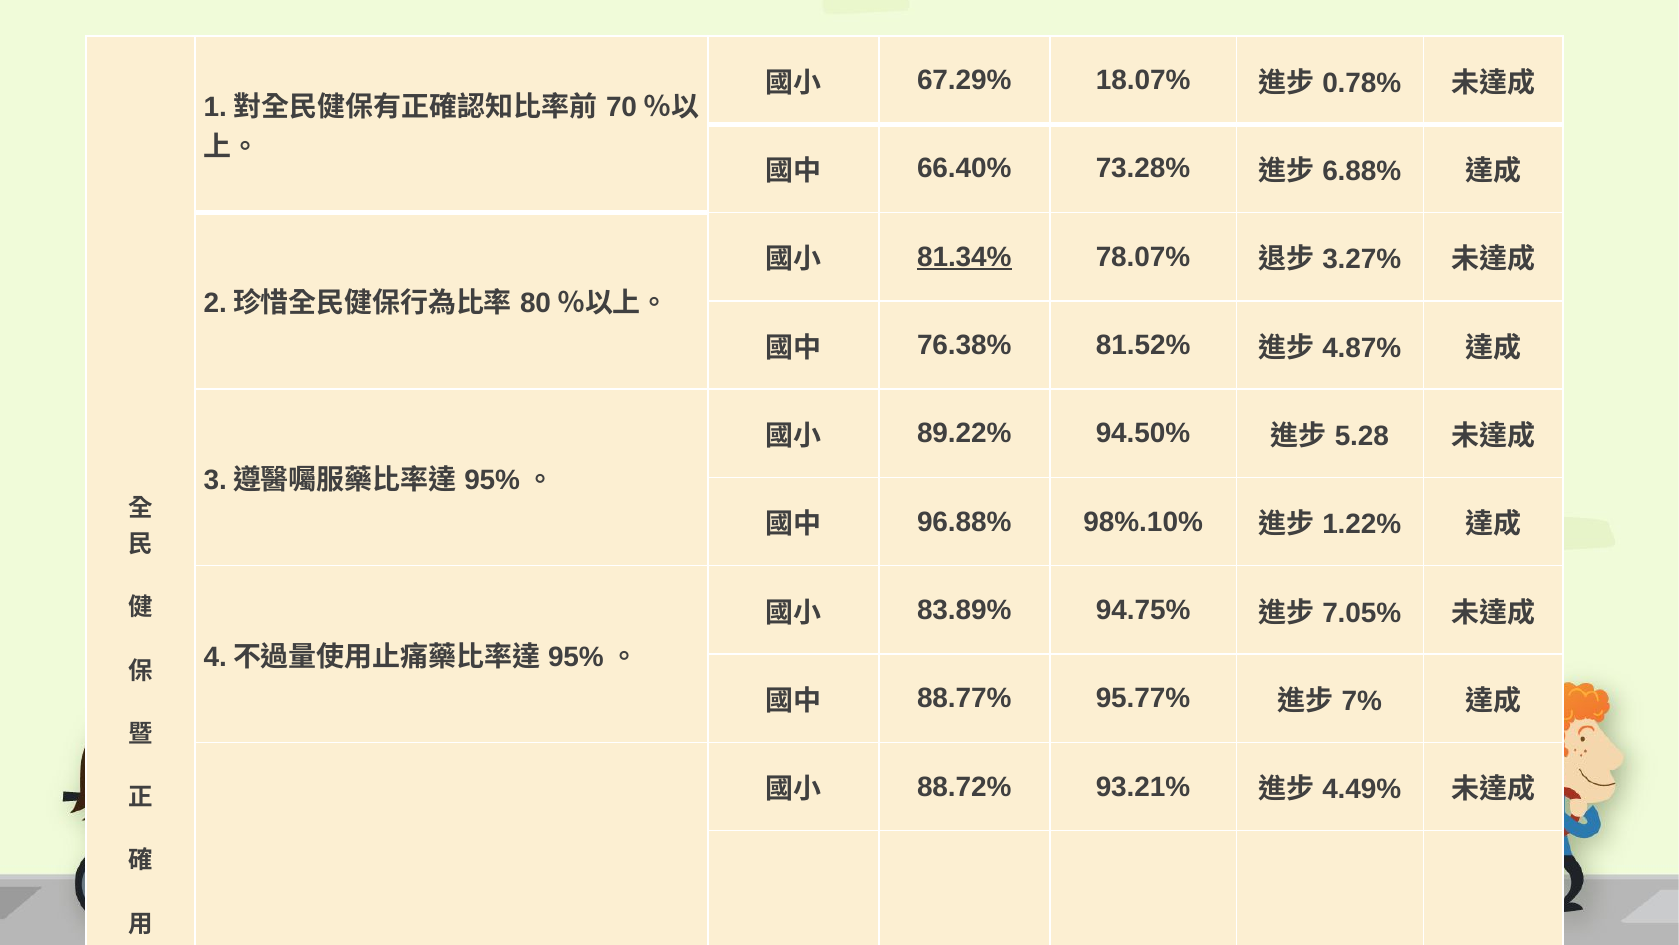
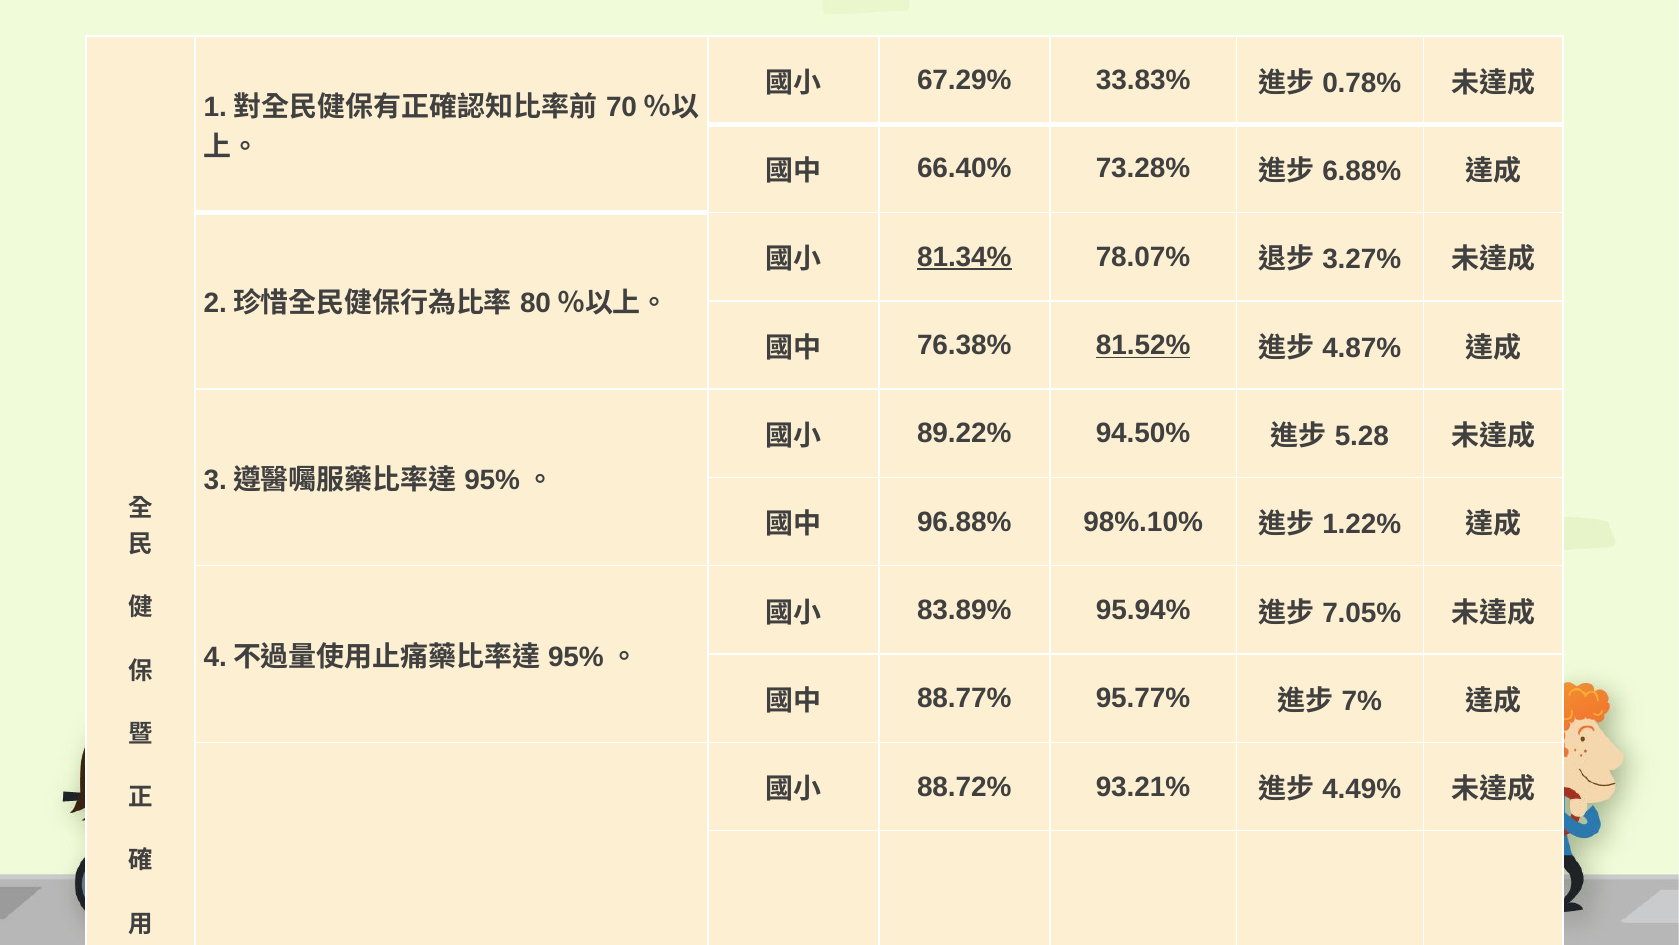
18.07%: 18.07% -> 33.83% (1143, 80)
81.52% underline: none -> present (1143, 345)
94.75%: 94.75% -> 95.94% (1143, 610)
